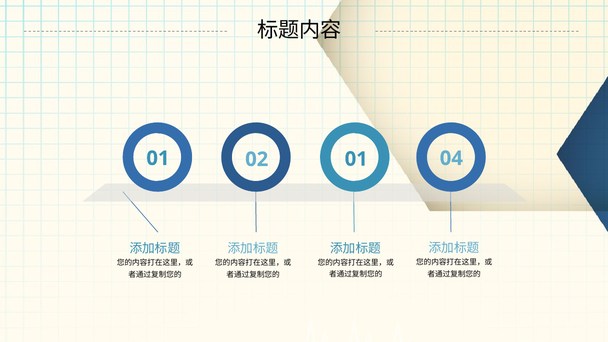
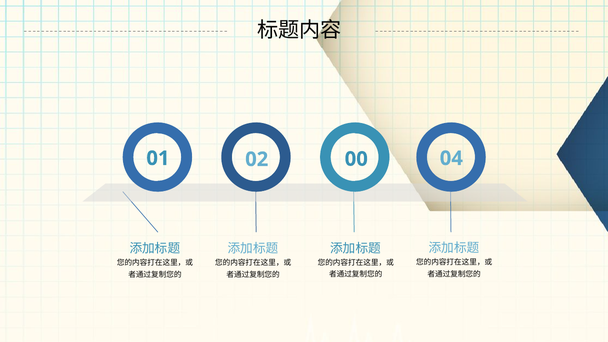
01 01: 01 -> 00 (356, 159)
